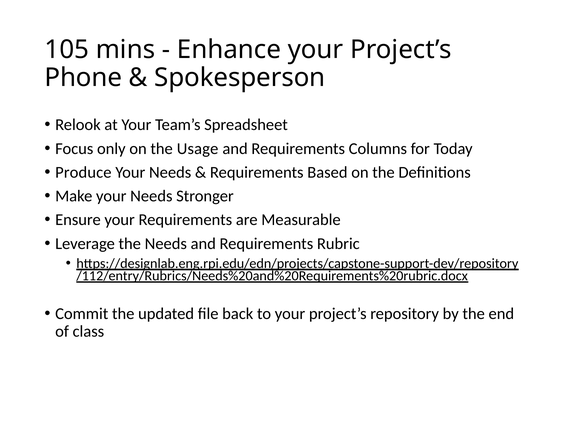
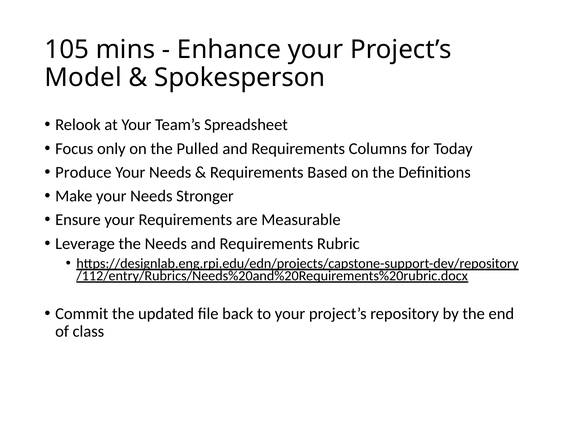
Phone: Phone -> Model (83, 77)
Usage: Usage -> Pulled (198, 148)
